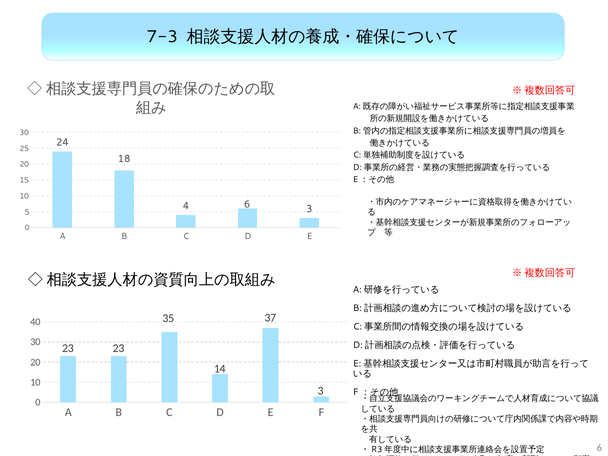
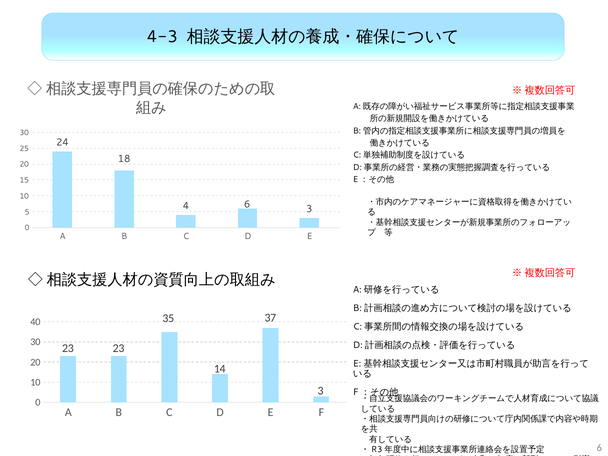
7-3: 7-3 -> 4-3 (162, 37)
